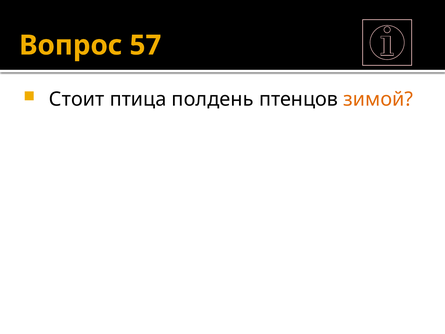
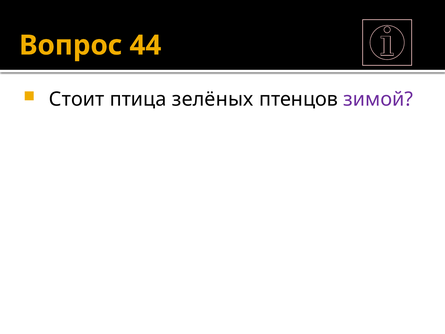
57: 57 -> 44 (145, 45)
полдень: полдень -> зелёных (213, 99)
зимой colour: orange -> purple (378, 99)
